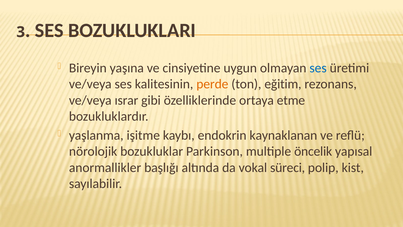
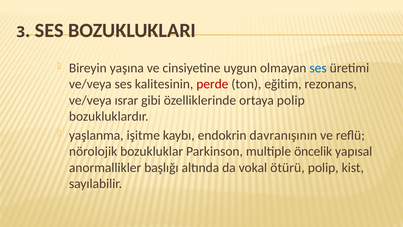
perde colour: orange -> red (212, 84)
ortaya etme: etme -> polip (291, 100)
kaynaklanan: kaynaklanan -> davranışının (283, 135)
süreci: süreci -> ötürü (287, 167)
